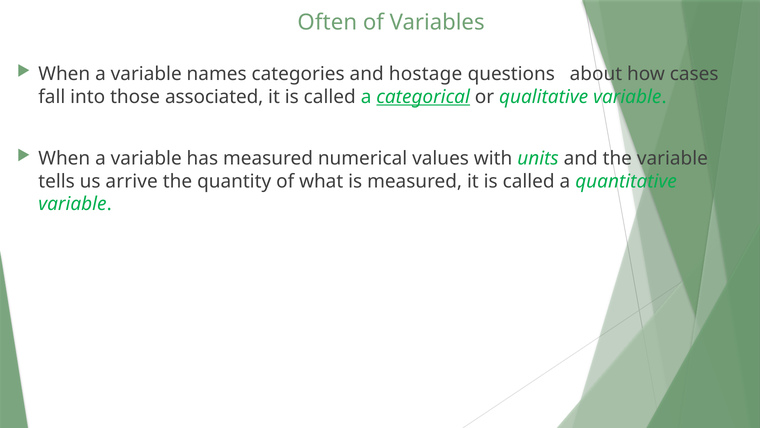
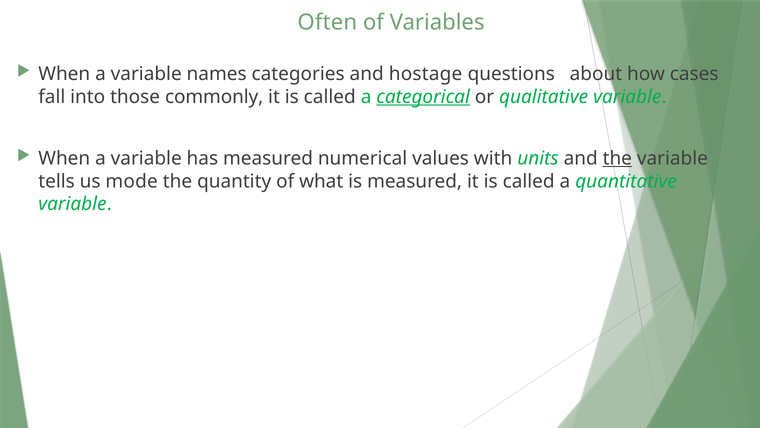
associated: associated -> commonly (214, 97)
the underline: none -> present (617, 158)
arrive: arrive -> mode (132, 181)
